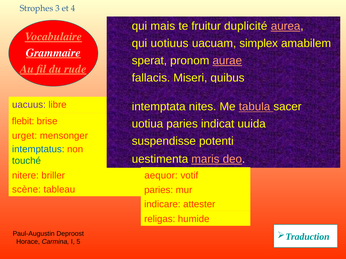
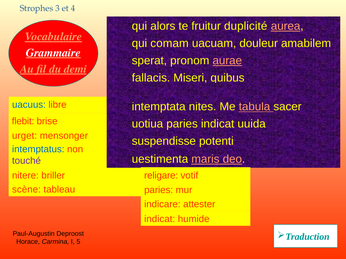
mais: mais -> alors (163, 26)
uotiuus: uotiuus -> comam (170, 43)
simplex: simplex -> douleur (259, 43)
rude: rude -> demi (76, 69)
uacuus colour: purple -> blue (29, 105)
touché colour: green -> purple (26, 161)
aequor: aequor -> religare (161, 176)
religas: religas -> indicat (160, 219)
